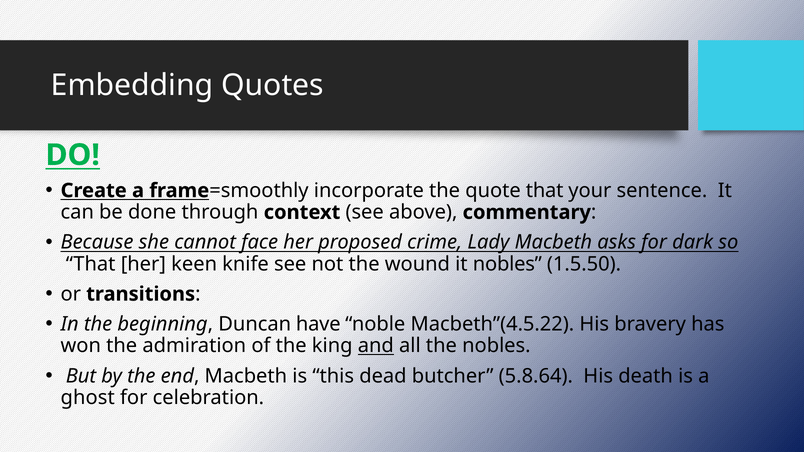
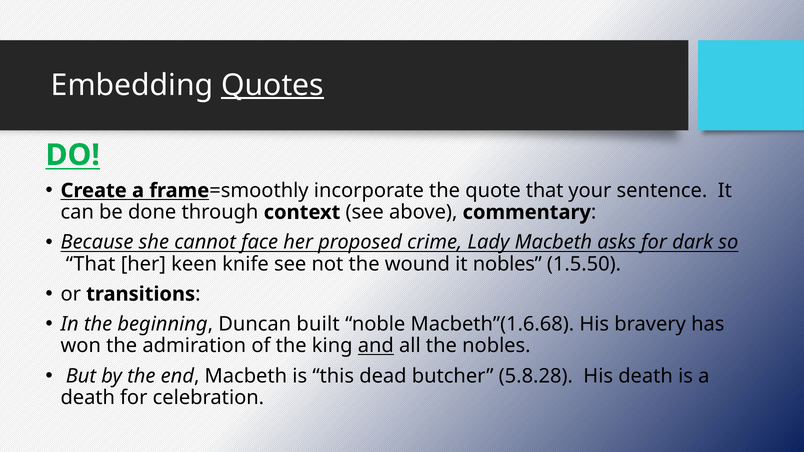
Quotes underline: none -> present (273, 85)
have: have -> built (318, 324)
Macbeth”(4.5.22: Macbeth”(4.5.22 -> Macbeth”(1.6.68 (492, 324)
5.8.64: 5.8.64 -> 5.8.28 (536, 376)
ghost: ghost -> death (88, 398)
